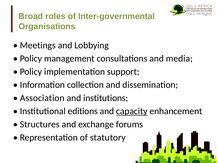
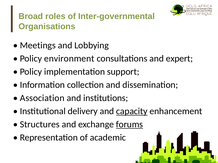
management: management -> environment (69, 59)
media: media -> expert (179, 59)
editions: editions -> delivery (83, 112)
forums underline: none -> present (129, 125)
statutory: statutory -> academic (108, 138)
